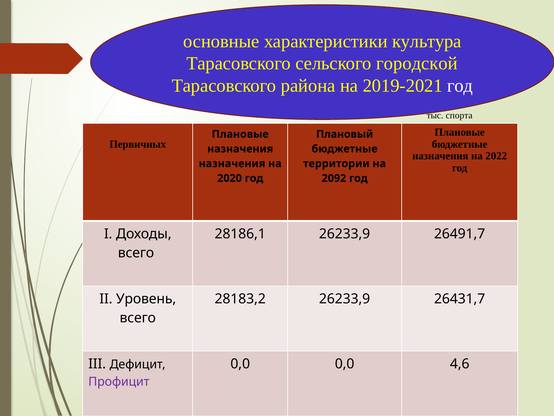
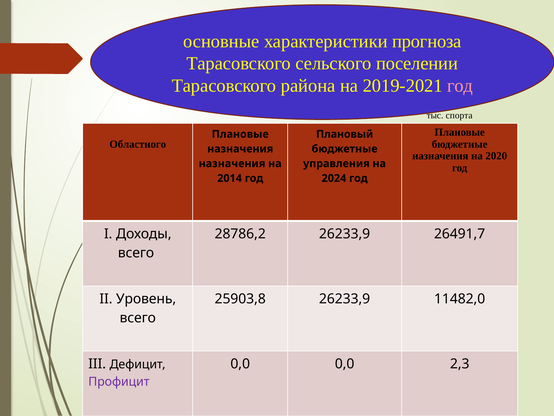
культура: культура -> прогноза (427, 41)
городской: городской -> поселении (417, 63)
год colour: white -> pink (460, 86)
Первичных: Первичных -> Областного (138, 144)
2022: 2022 -> 2020 (496, 156)
территории: территории -> управления (336, 163)
2020: 2020 -> 2014 (230, 178)
2092: 2092 -> 2024 (334, 178)
28186,1: 28186,1 -> 28786,2 (240, 234)
28183,2: 28183,2 -> 25903,8 (240, 299)
26431,7: 26431,7 -> 11482,0 (460, 299)
4,6: 4,6 -> 2,3 (460, 364)
